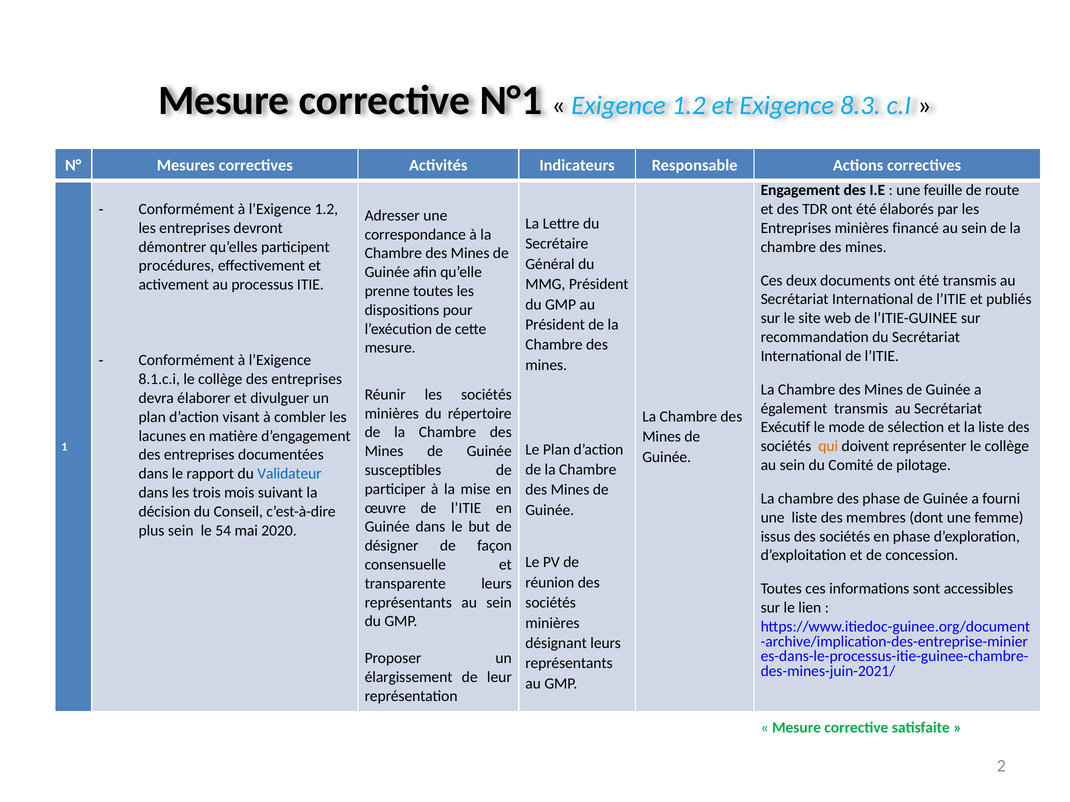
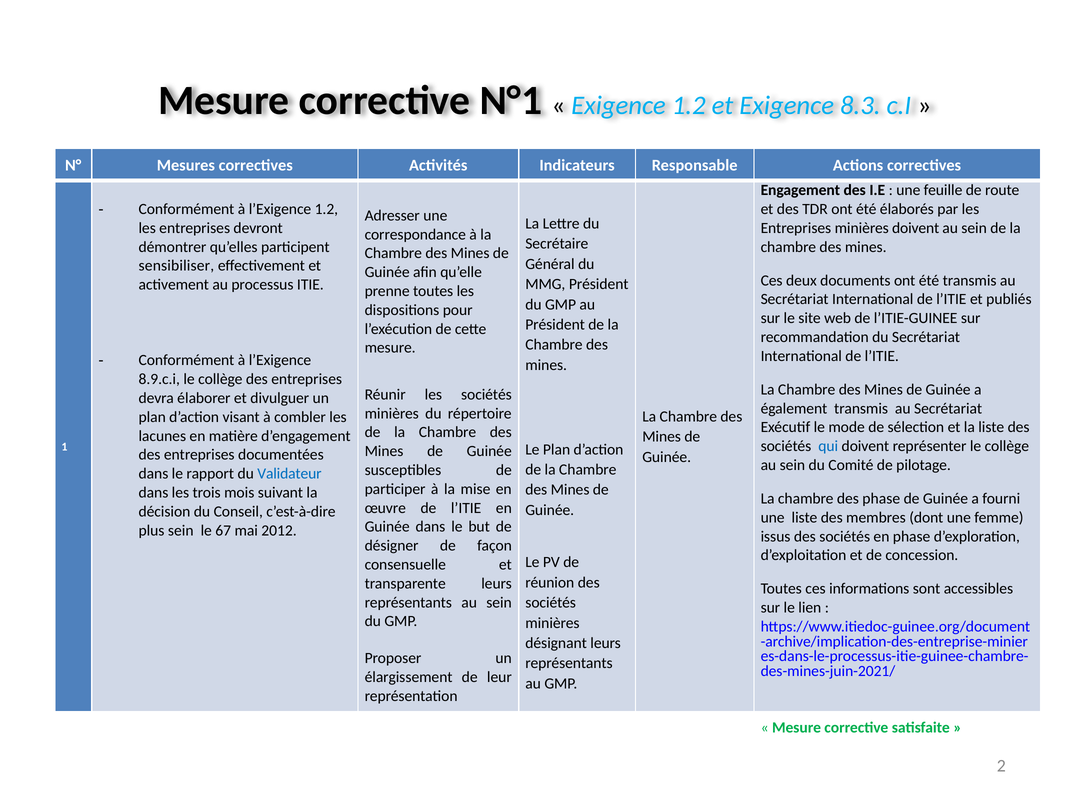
minières financé: financé -> doivent (916, 228)
procédures: procédures -> sensibiliser (176, 266)
8.1.c.i: 8.1.c.i -> 8.9.c.i (159, 379)
qui colour: orange -> blue (828, 446)
54: 54 -> 67 (223, 531)
2020: 2020 -> 2012 (279, 531)
